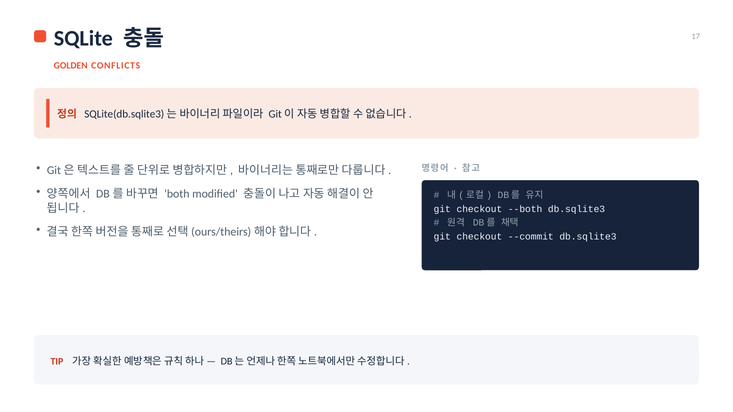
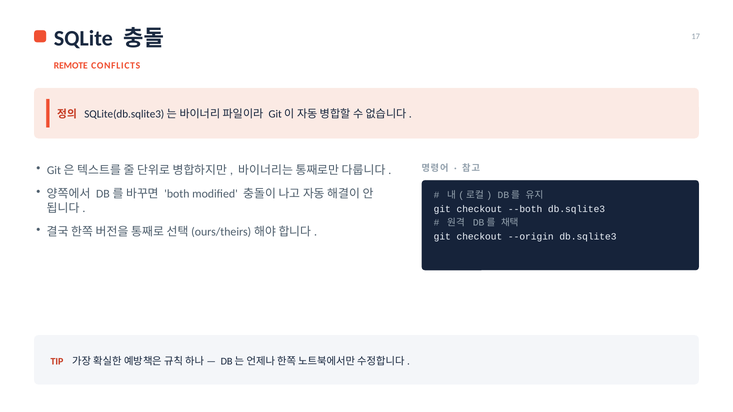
GOLDEN: GOLDEN -> REMOTE (71, 66)
--commit: --commit -> --origin (531, 237)
